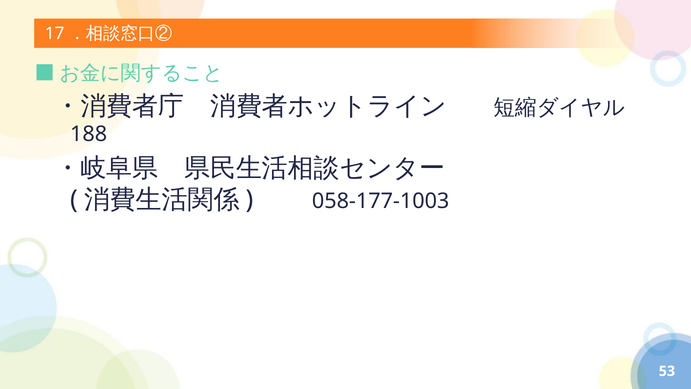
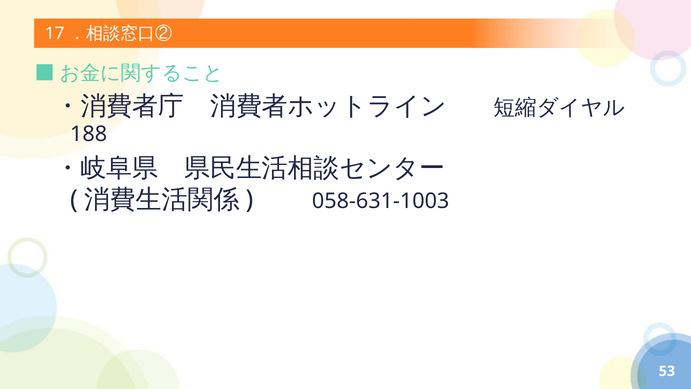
058-177-1003: 058-177-1003 -> 058-631-1003 (381, 201)
